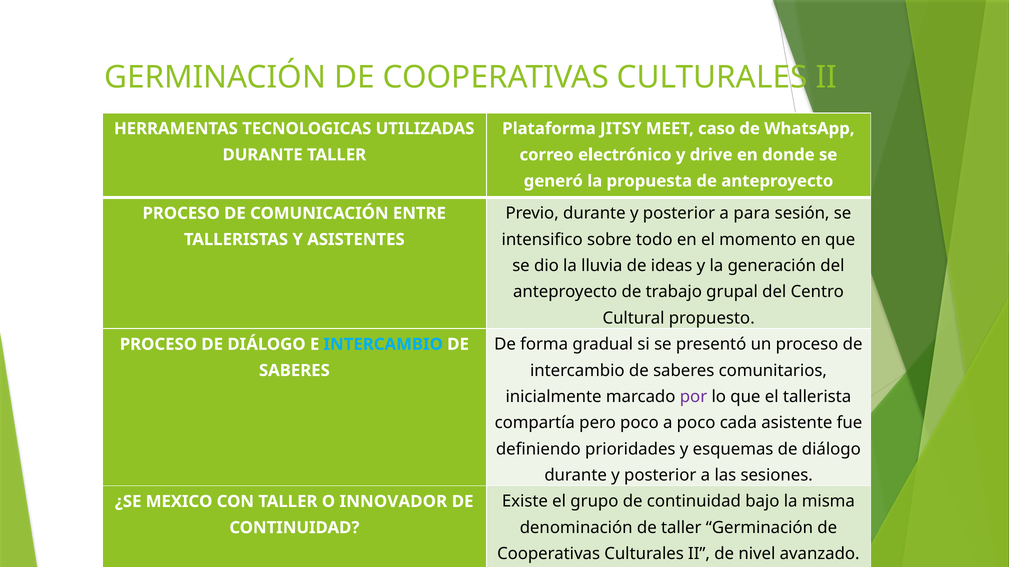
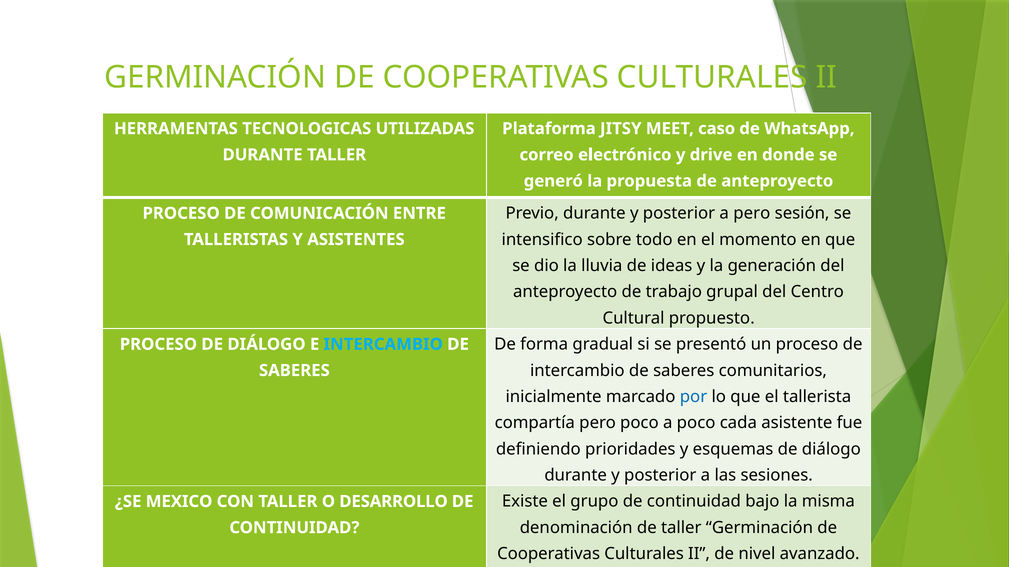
a para: para -> pero (752, 213)
por colour: purple -> blue (693, 397)
INNOVADOR: INNOVADOR -> DESARROLLO (394, 502)
